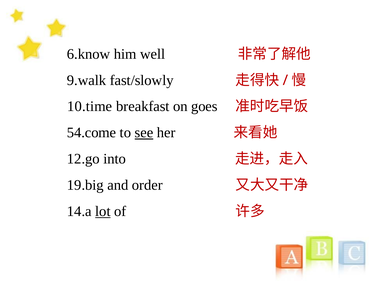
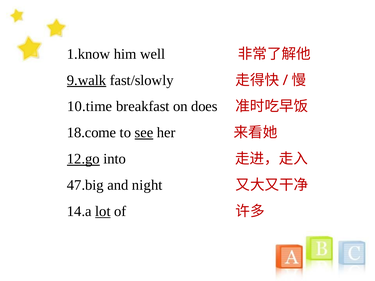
6.know: 6.know -> 1.know (89, 54)
9.walk underline: none -> present (87, 80)
goes: goes -> does (204, 107)
54.come: 54.come -> 18.come (92, 133)
12.go underline: none -> present (83, 159)
19.big: 19.big -> 47.big (85, 185)
order: order -> night (147, 185)
